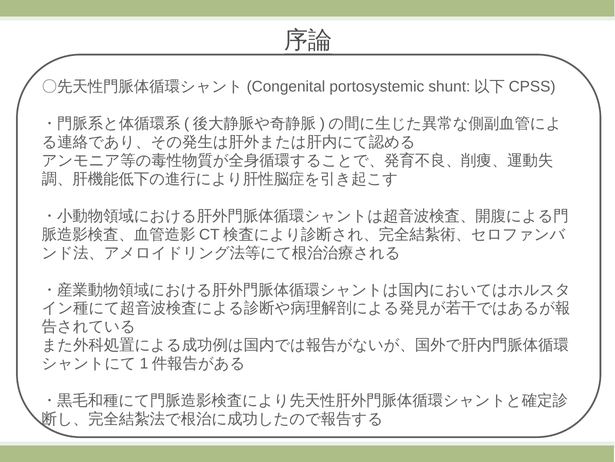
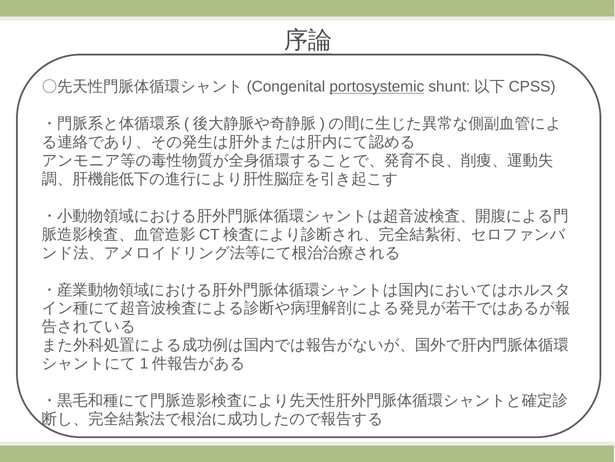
portosystemic underline: none -> present (377, 86)
